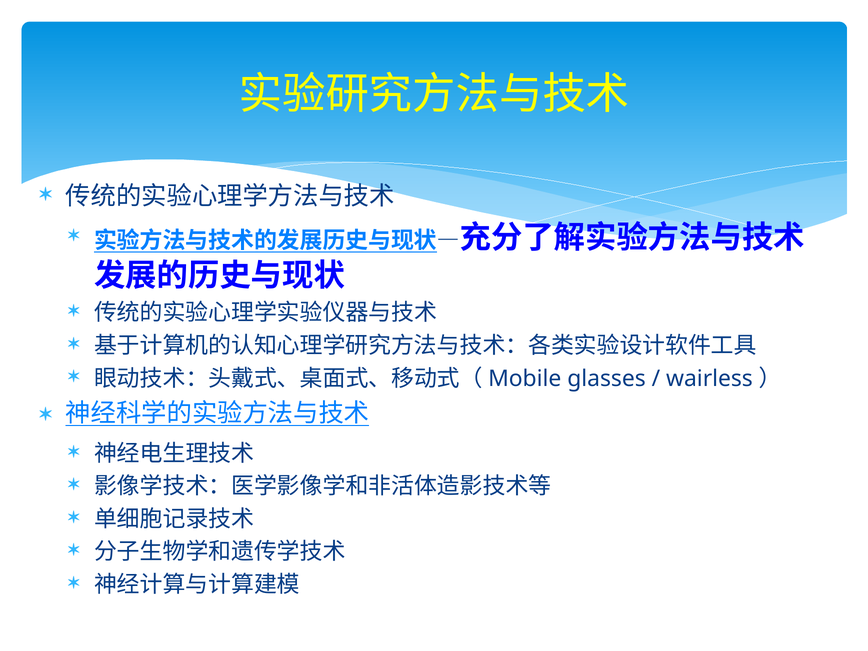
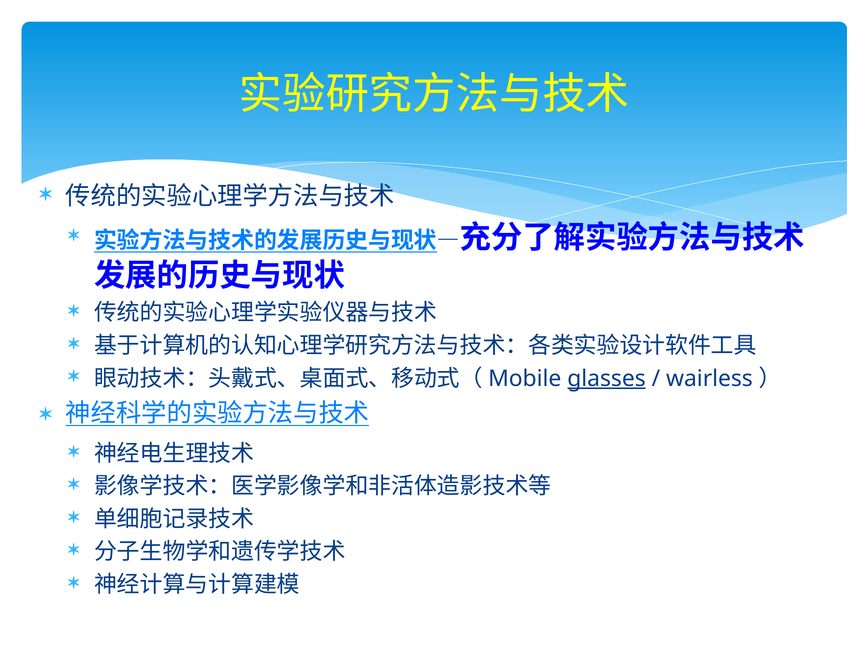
glasses underline: none -> present (607, 378)
